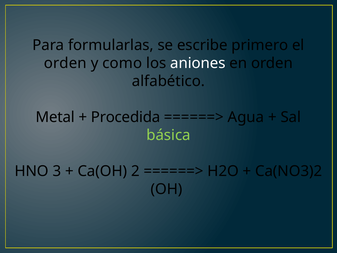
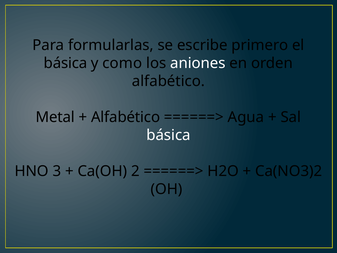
orden: orden -> básica (65, 63)
Procedida: Procedida -> Alfabético (126, 117)
básica colour: light green -> white (168, 135)
